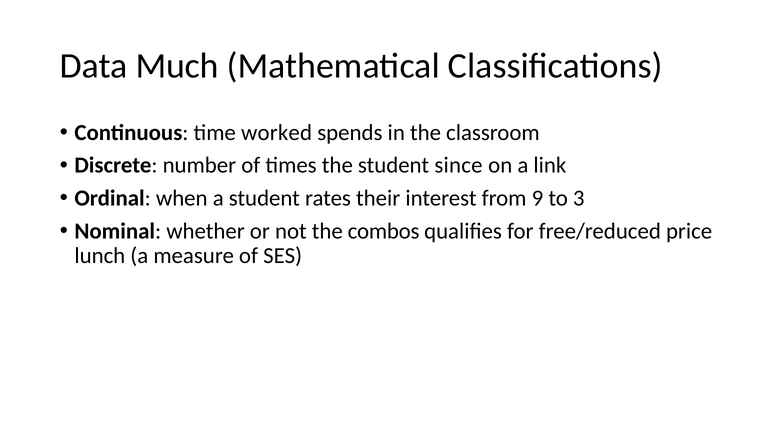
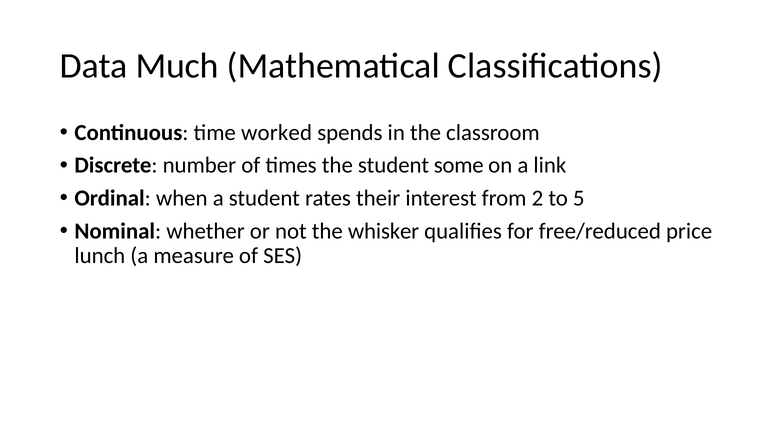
since: since -> some (459, 165)
9: 9 -> 2 (537, 198)
3: 3 -> 5 (579, 198)
combos: combos -> whisker (384, 231)
